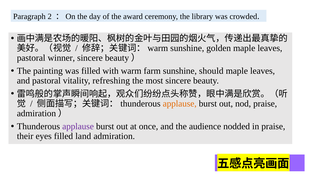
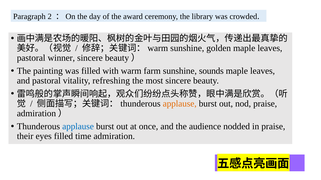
should: should -> sounds (211, 71)
applause colour: purple -> blue (78, 127)
land: land -> time (83, 137)
